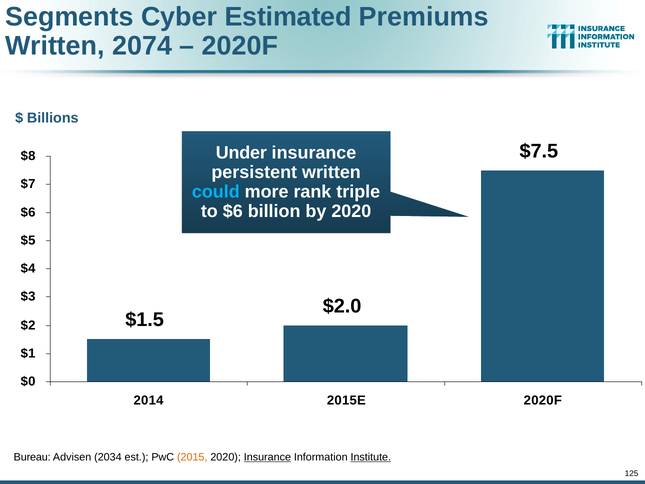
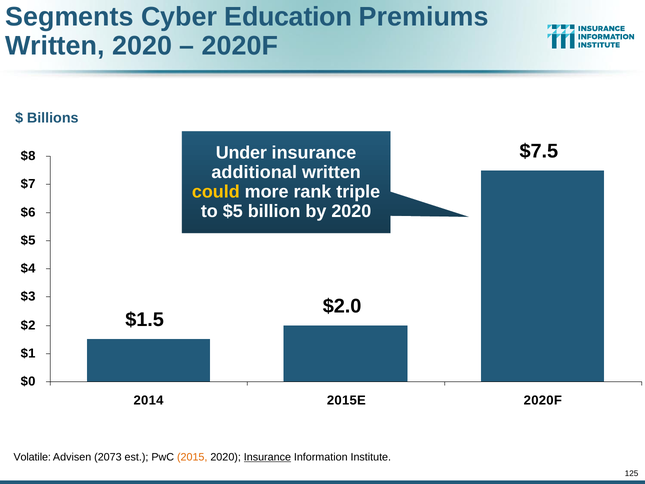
Estimated: Estimated -> Education (288, 17)
Written 2074: 2074 -> 2020 (142, 46)
persistent: persistent -> additional (254, 172)
could colour: light blue -> yellow (216, 192)
to $6: $6 -> $5 (233, 211)
Bureau: Bureau -> Volatile (32, 457)
2034: 2034 -> 2073 (108, 457)
Institute underline: present -> none (371, 457)
